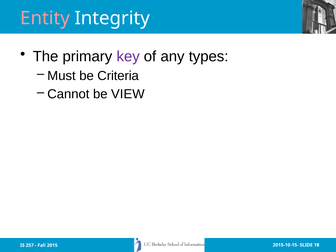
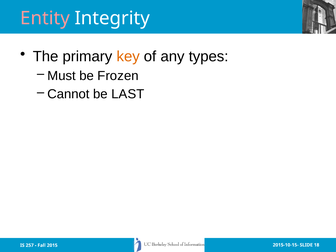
key colour: purple -> orange (128, 56)
Criteria: Criteria -> Frozen (118, 76)
VIEW: VIEW -> LAST (128, 94)
